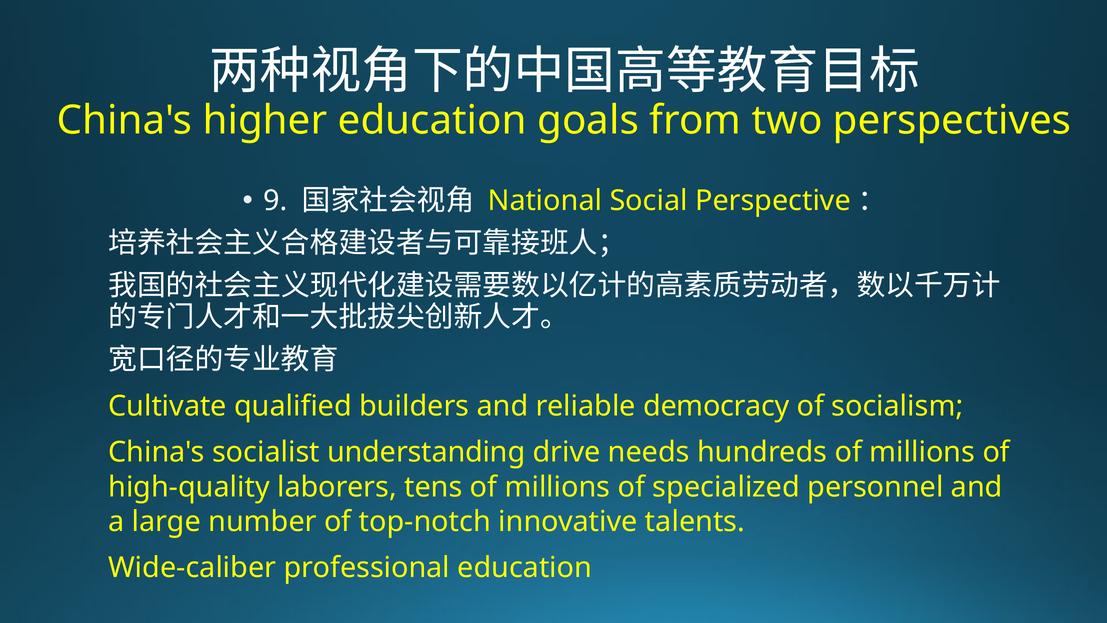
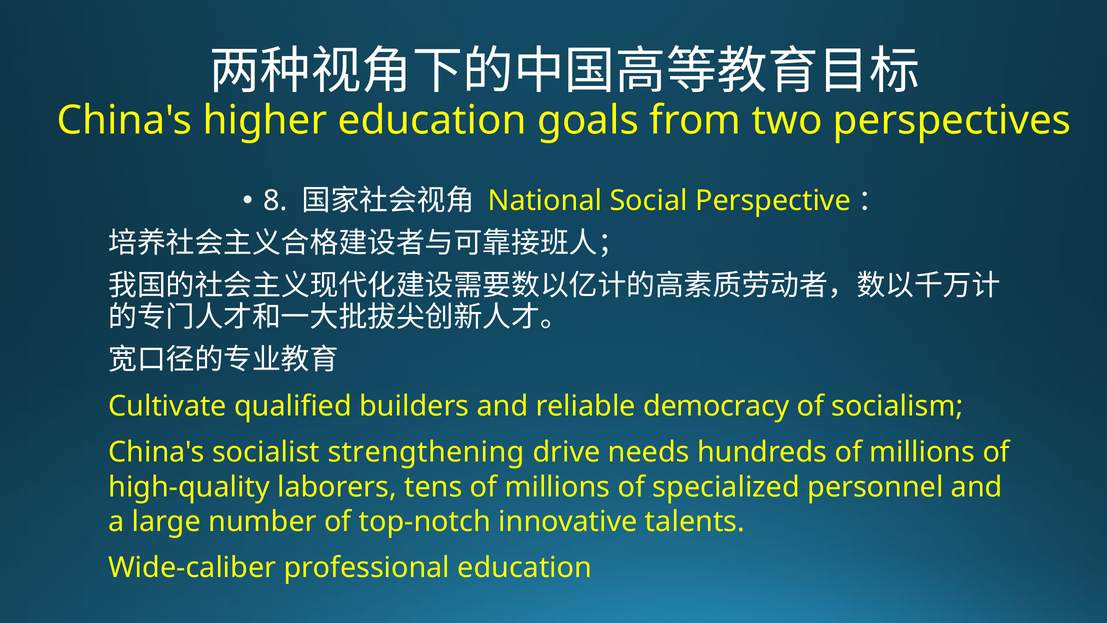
9: 9 -> 8 (275, 200)
understanding: understanding -> strengthening (426, 452)
